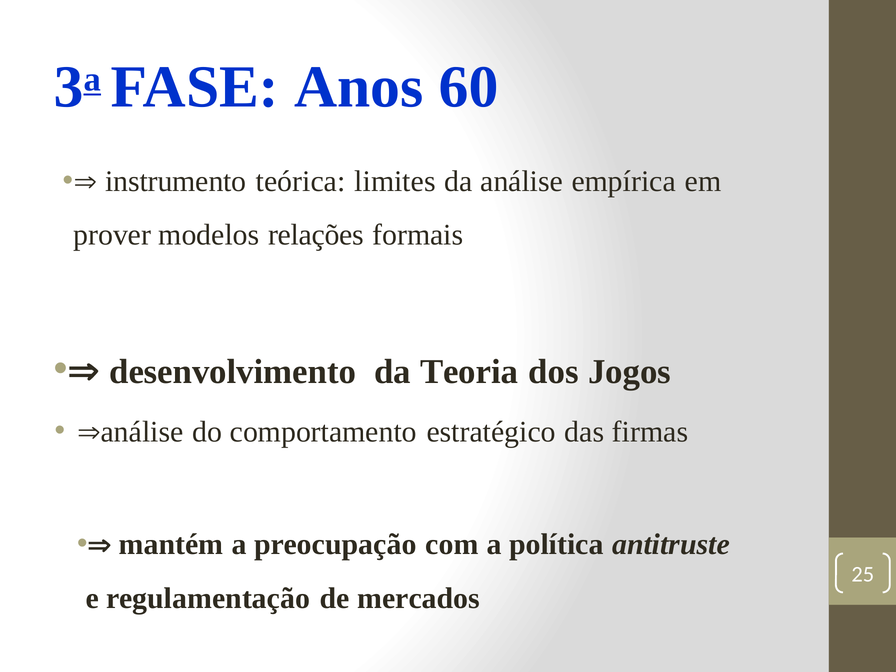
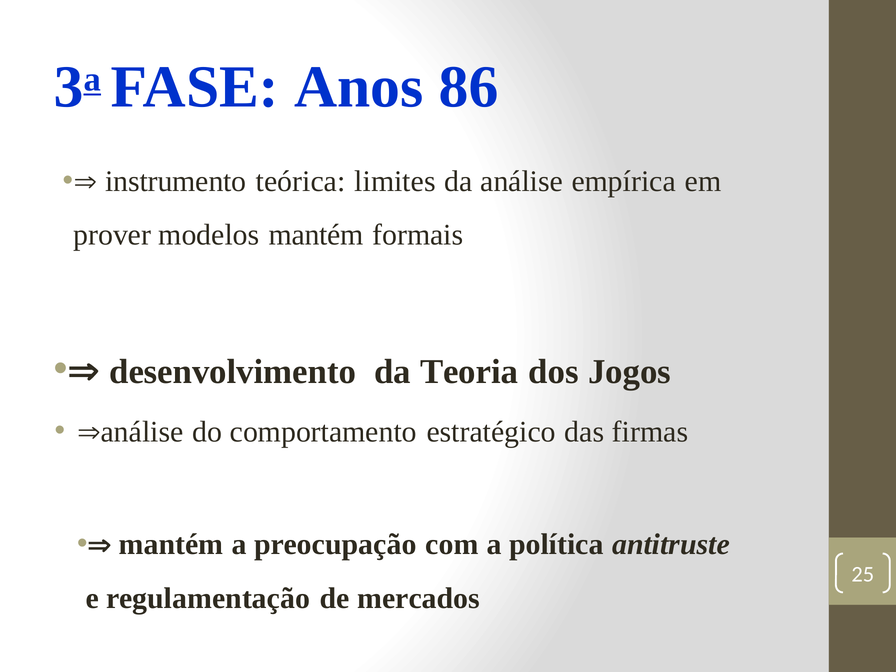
60: 60 -> 86 (469, 87)
modelos relações: relações -> mantém (316, 235)
